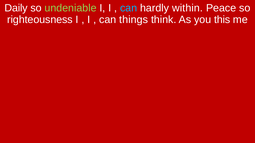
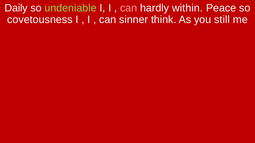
can colour: light blue -> pink (129, 8)
righteousness: righteousness -> covetousness (40, 20)
things: things -> sinner (134, 20)
this: this -> still (222, 20)
